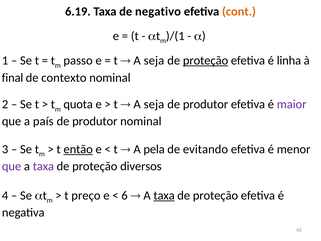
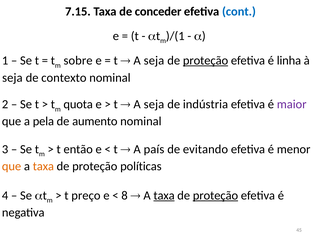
6.19: 6.19 -> 7.15 (78, 11)
negativo: negativo -> conceder (158, 11)
cont colour: orange -> blue (239, 11)
passo: passo -> sobre (78, 61)
final: final -> seja (12, 78)
produtor: produtor -> indústria (205, 104)
país: país -> pela (43, 121)
produtor: produtor -> aumento (95, 121)
então underline: present -> none (78, 149)
pela: pela -> país (154, 149)
que colour: purple -> orange (12, 166)
taxa colour: purple -> orange (43, 166)
diversos: diversos -> políticas (141, 166)
6: 6 -> 8 (125, 195)
proteção underline: none -> present (215, 195)
